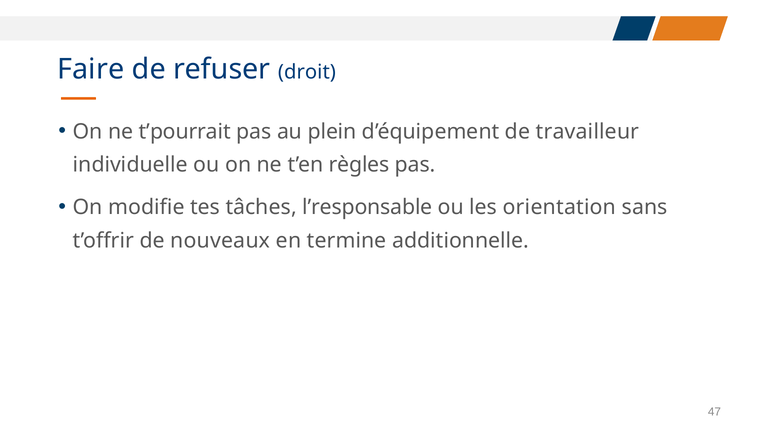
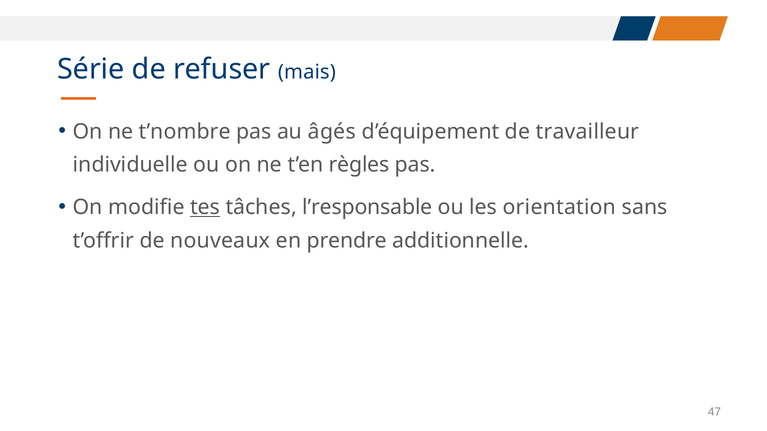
Faire: Faire -> Série (91, 69)
droit: droit -> mais (307, 72)
t’pourrait: t’pourrait -> t’nombre (185, 132)
plein: plein -> âgés (332, 132)
tes underline: none -> present (205, 208)
termine: termine -> prendre (347, 241)
